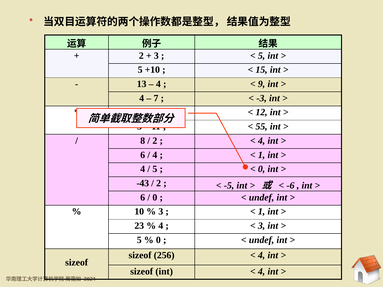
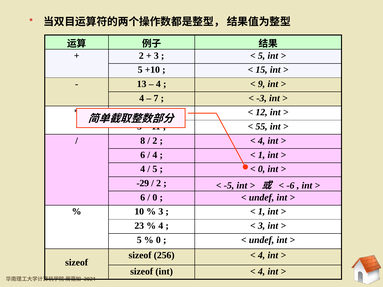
-43: -43 -> -29 (143, 183)
